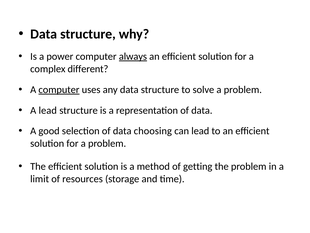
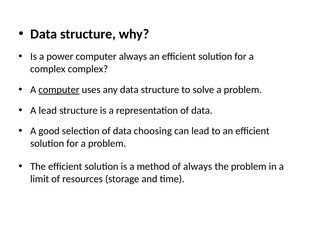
always underline: present -> none (133, 56)
complex different: different -> complex (88, 69)
of getting: getting -> always (198, 166)
